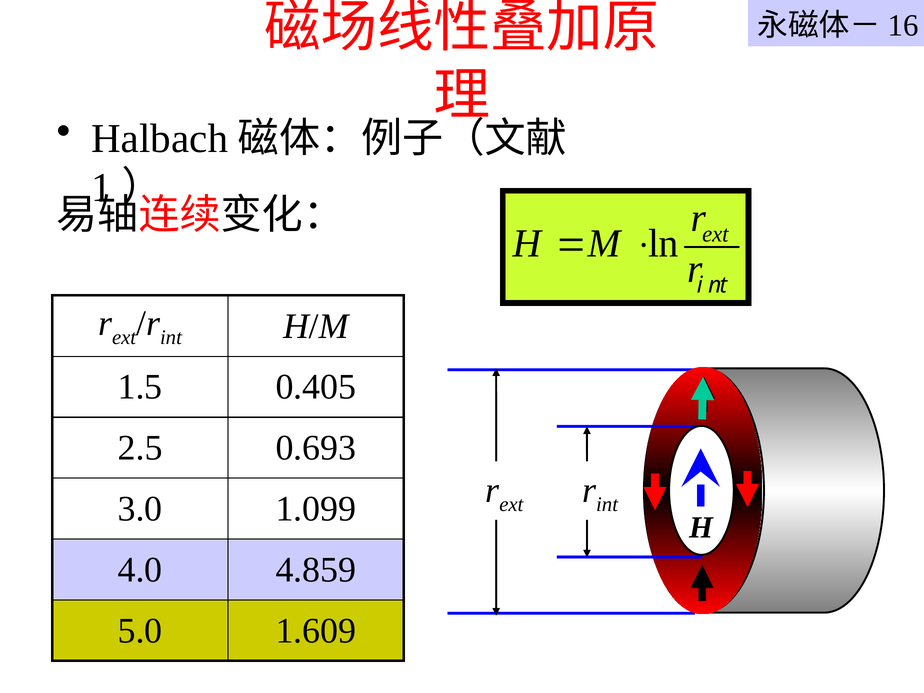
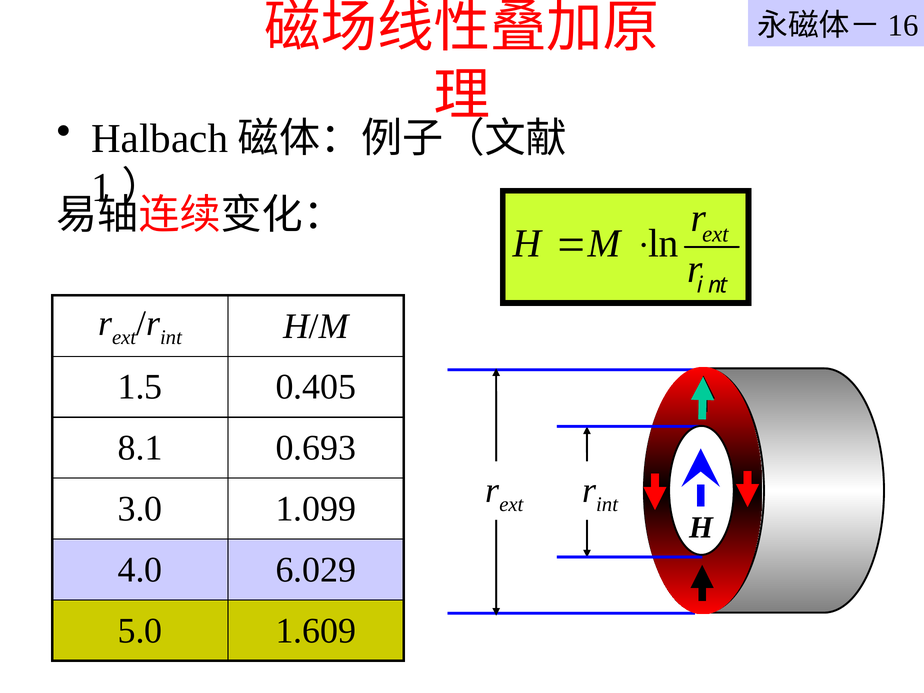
2.5: 2.5 -> 8.1 (140, 448)
4.859: 4.859 -> 6.029 (316, 570)
